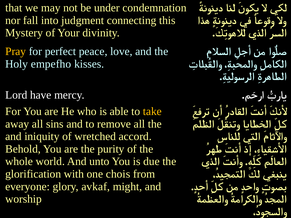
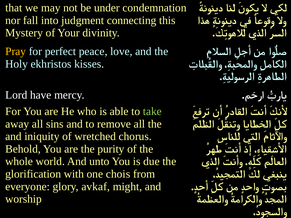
empefho: empefho -> ekhristos (51, 64)
take colour: yellow -> light green (152, 112)
accord: accord -> chorus (135, 137)
